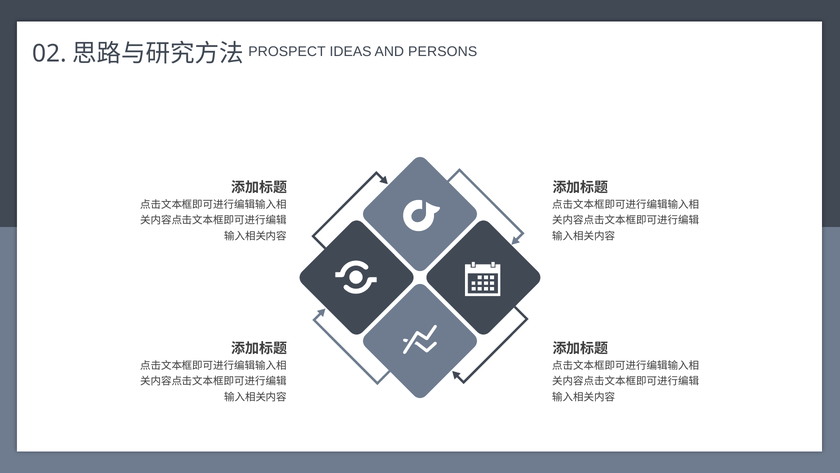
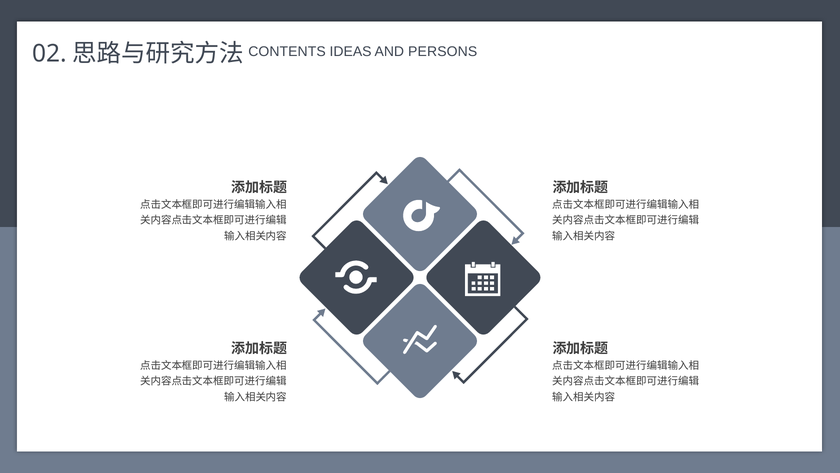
PROSPECT: PROSPECT -> CONTENTS (287, 51)
